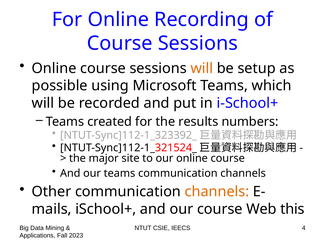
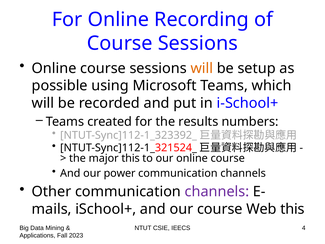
major site: site -> this (131, 158)
our teams: teams -> power (120, 173)
channels colour: orange -> purple (217, 191)
